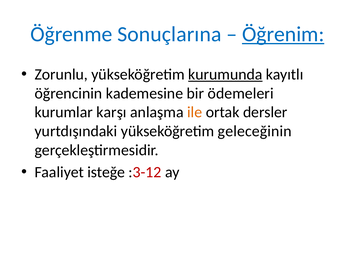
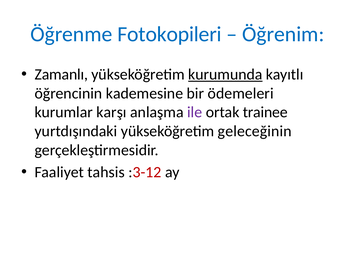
Sonuçlarına: Sonuçlarına -> Fotokopileri (170, 34)
Öğrenim underline: present -> none (283, 34)
Zorunlu: Zorunlu -> Zamanlı (61, 74)
ile colour: orange -> purple (195, 112)
dersler: dersler -> trainee (265, 112)
isteğe: isteğe -> tahsis (106, 172)
